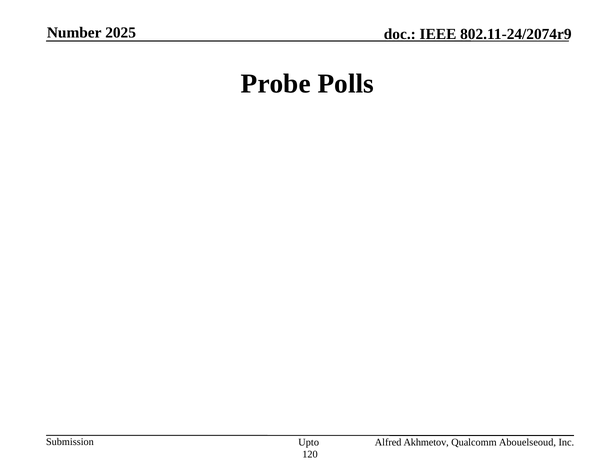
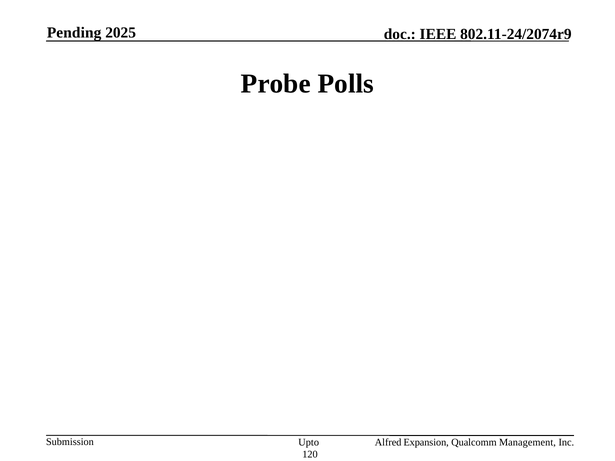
Number: Number -> Pending (74, 33)
Akhmetov: Akhmetov -> Expansion (426, 442)
Abouelseoud: Abouelseoud -> Management (527, 442)
